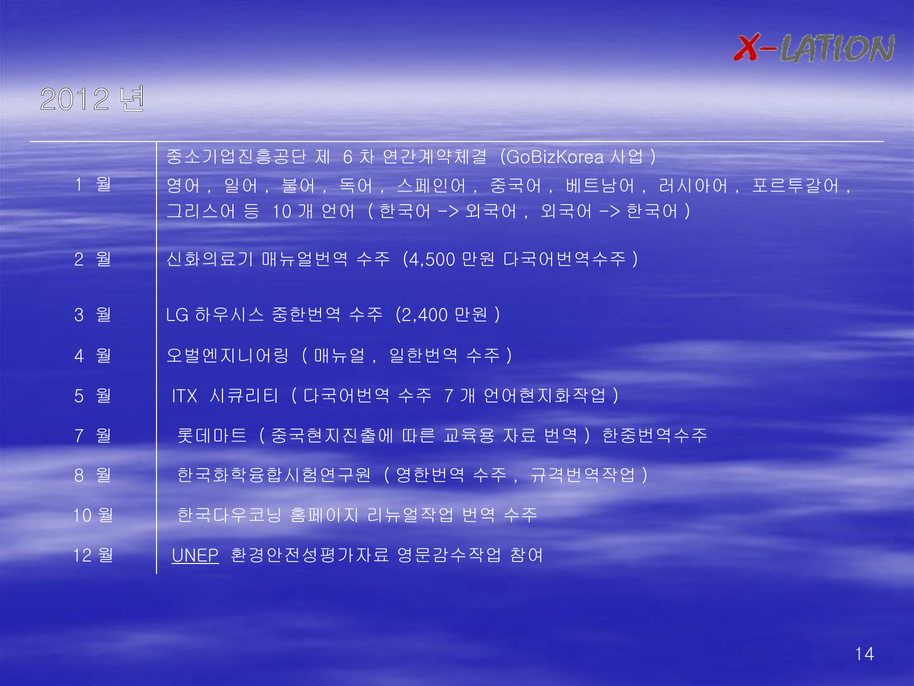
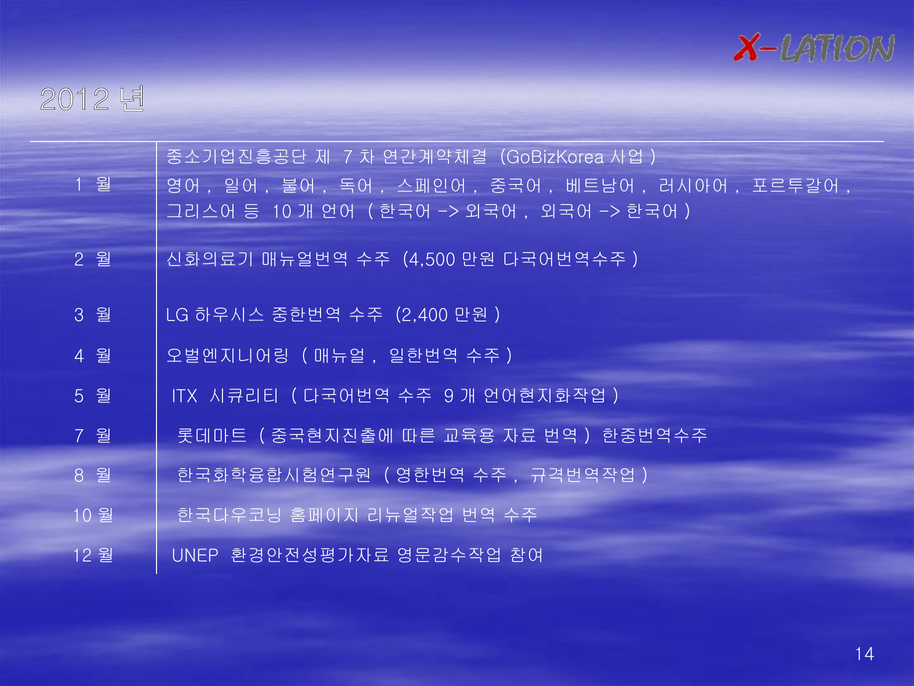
6: 6 -> 7 (348, 157)
7: 7 -> 9 (449, 396)
UNEP underline: present -> none (195, 555)
